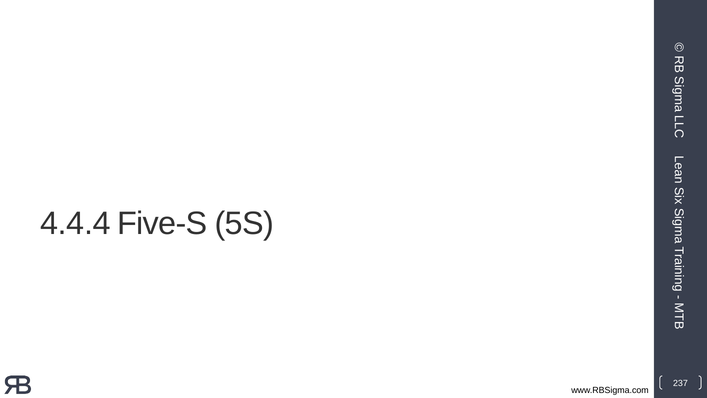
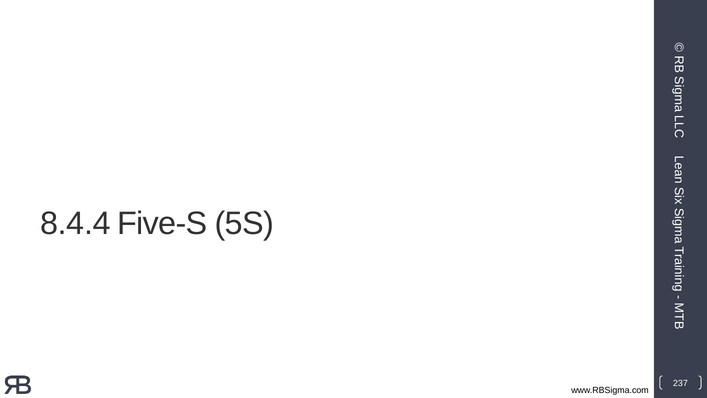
4.4.4: 4.4.4 -> 8.4.4 (75, 223)
